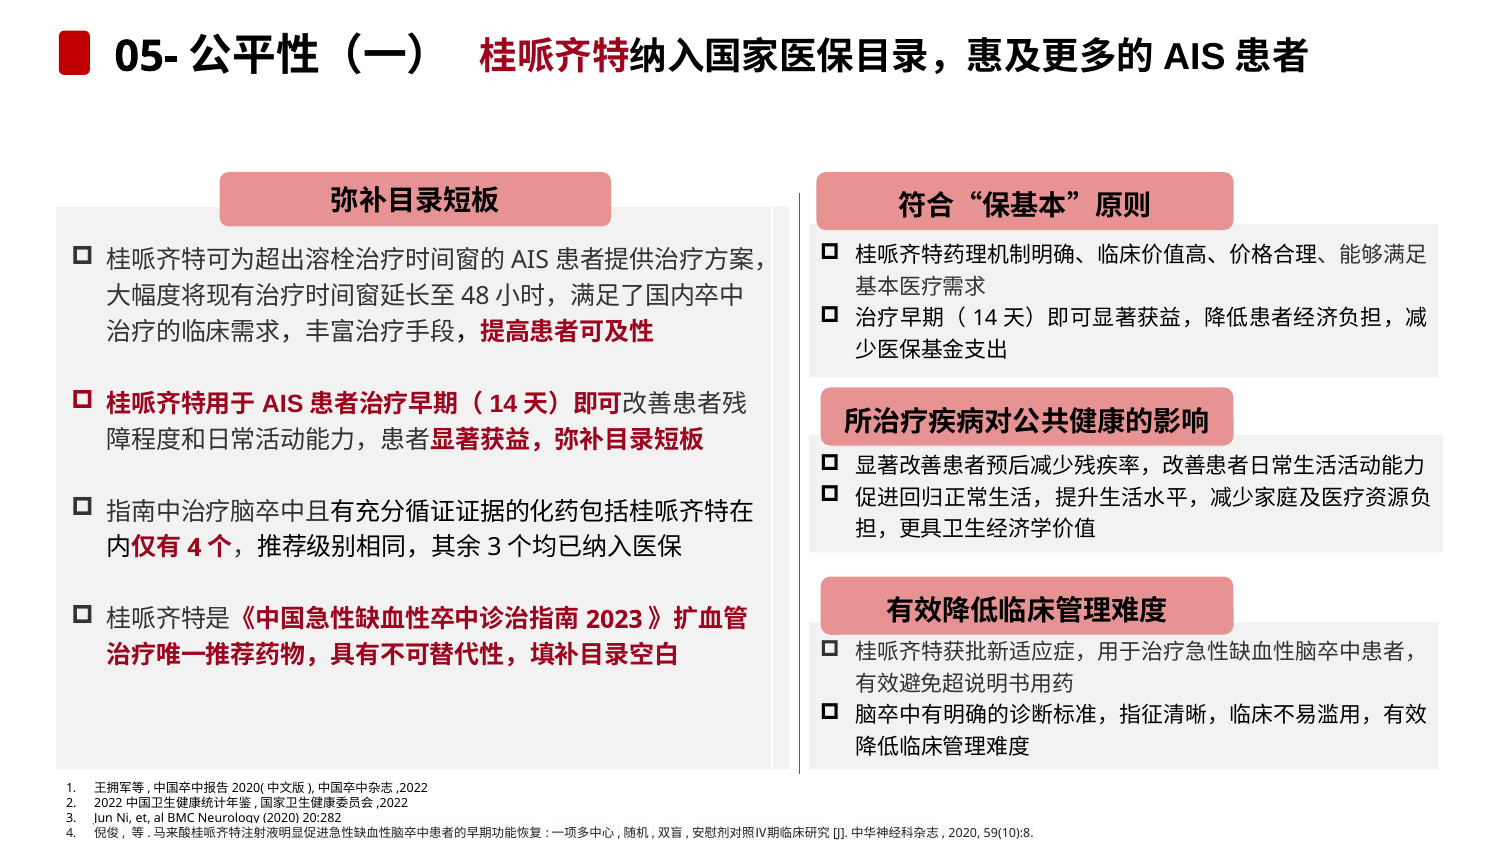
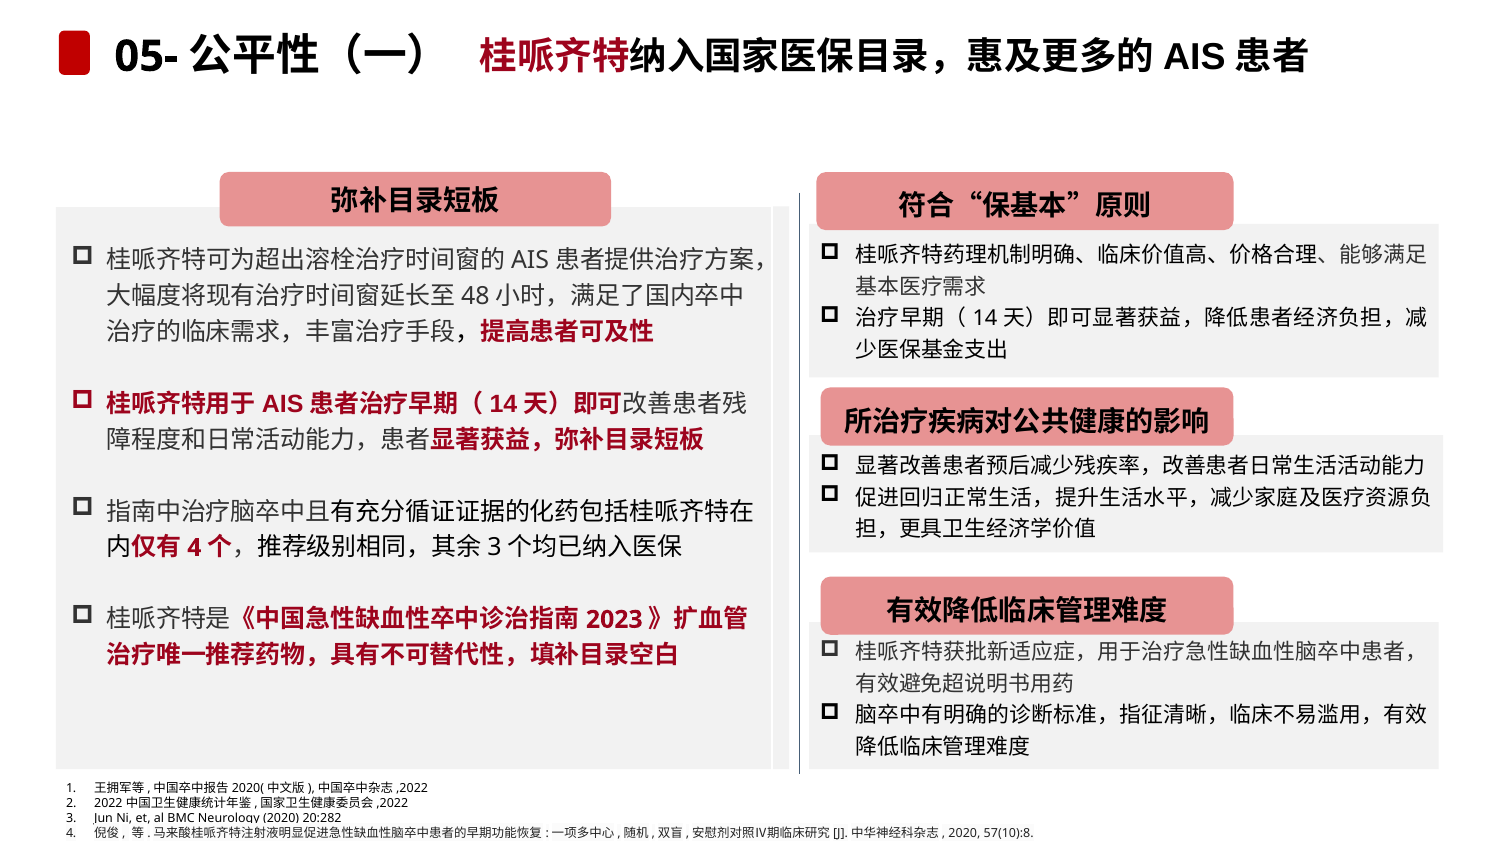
59(10):8: 59(10):8 -> 57(10):8 (1009, 834)
